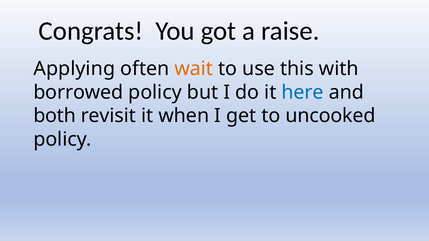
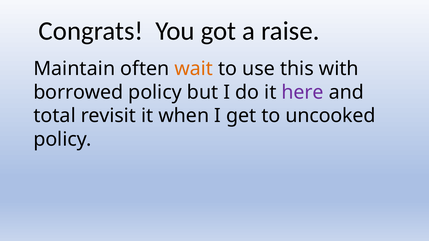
Applying: Applying -> Maintain (74, 69)
here colour: blue -> purple (303, 92)
both: both -> total (55, 116)
